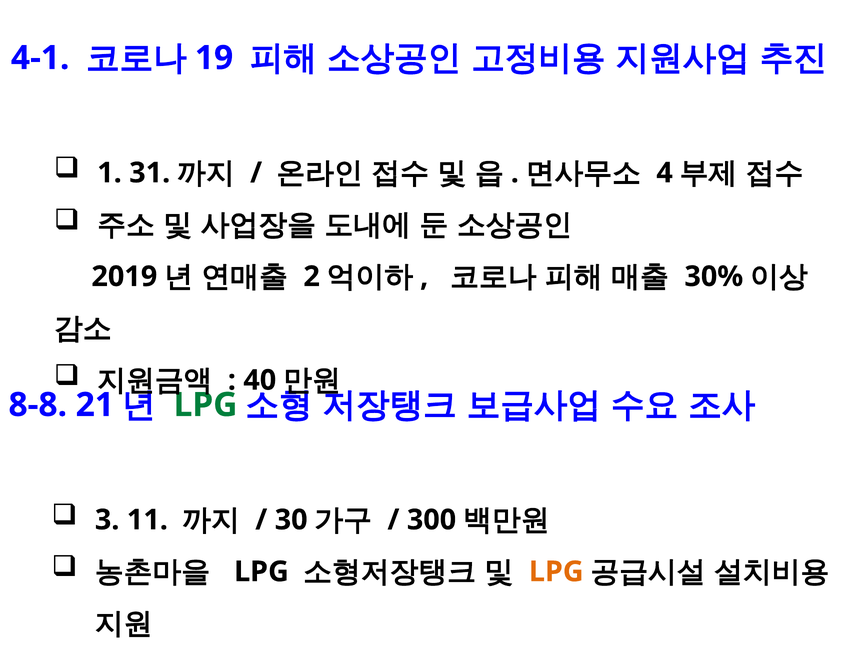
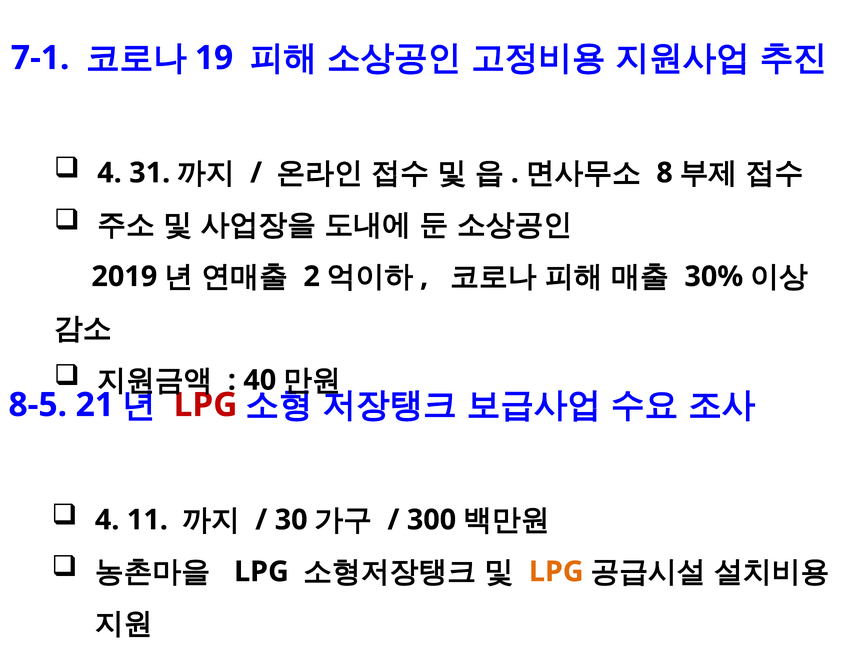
4-1: 4-1 -> 7-1 (40, 58)
1: 1 -> 4 (109, 173)
4: 4 -> 8 (665, 173)
8-8: 8-8 -> 8-5 (38, 405)
LPG colour: green -> red (206, 405)
3: 3 -> 4 (107, 520)
